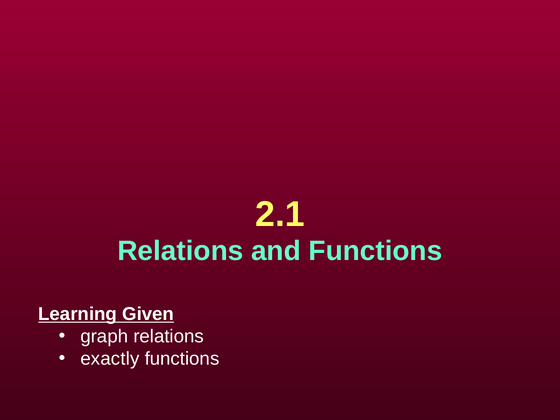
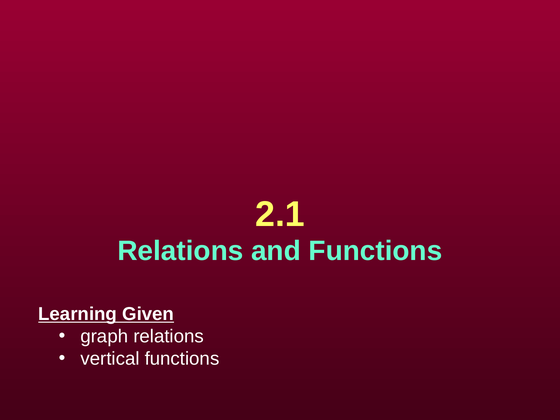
exactly: exactly -> vertical (110, 359)
